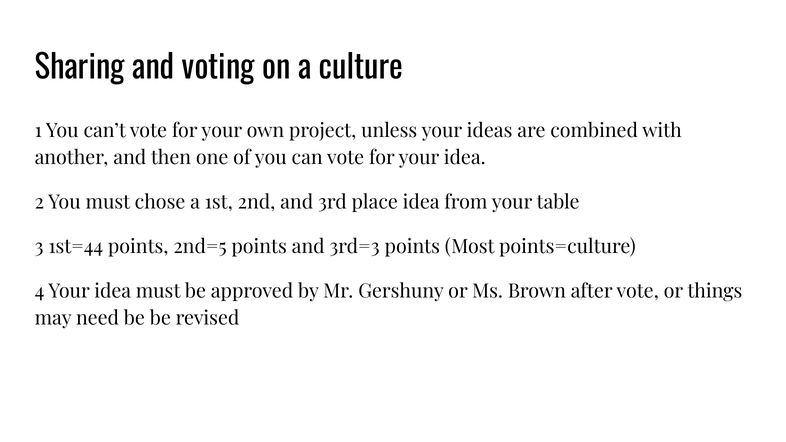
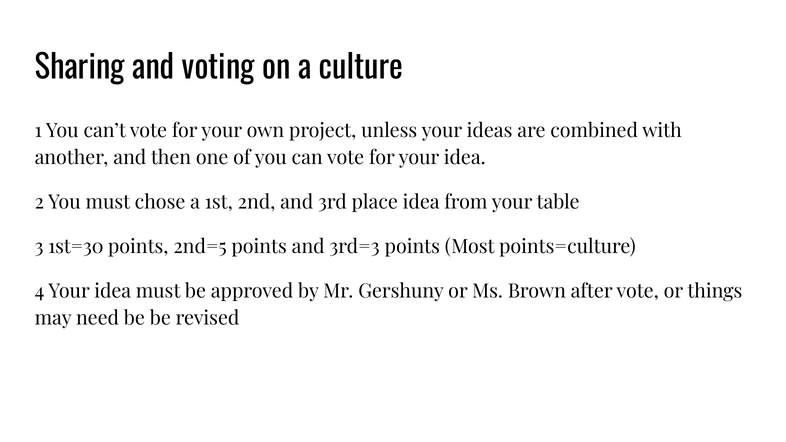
1st=44: 1st=44 -> 1st=30 (76, 247)
